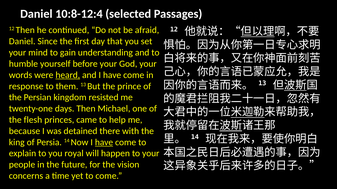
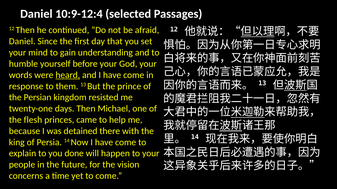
10:8-12:4: 10:8-12:4 -> 10:9-12:4 (79, 14)
have underline: present -> none (104, 143)
royal: royal -> done (74, 154)
